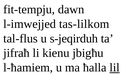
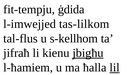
dawn: dawn -> ġdida (71, 9)
s-jeqirduh: s-jeqirduh -> s-kellhom (74, 39)
jbigħu underline: none -> present (88, 53)
